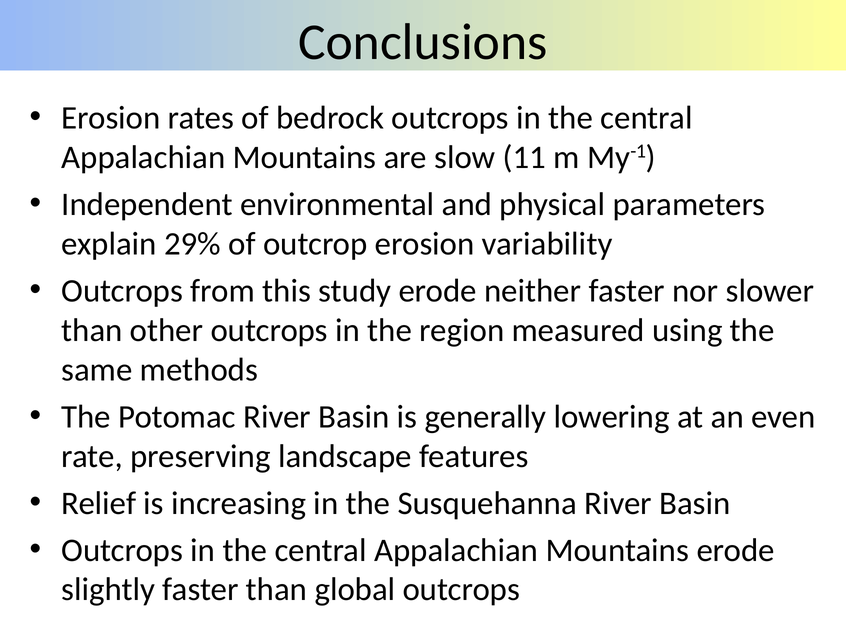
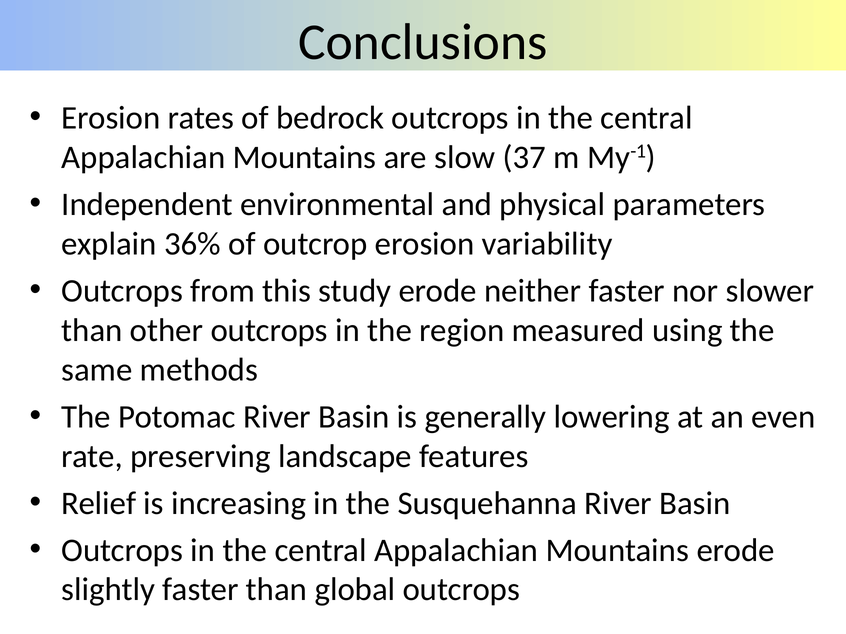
11: 11 -> 37 (524, 157)
29%: 29% -> 36% (192, 244)
